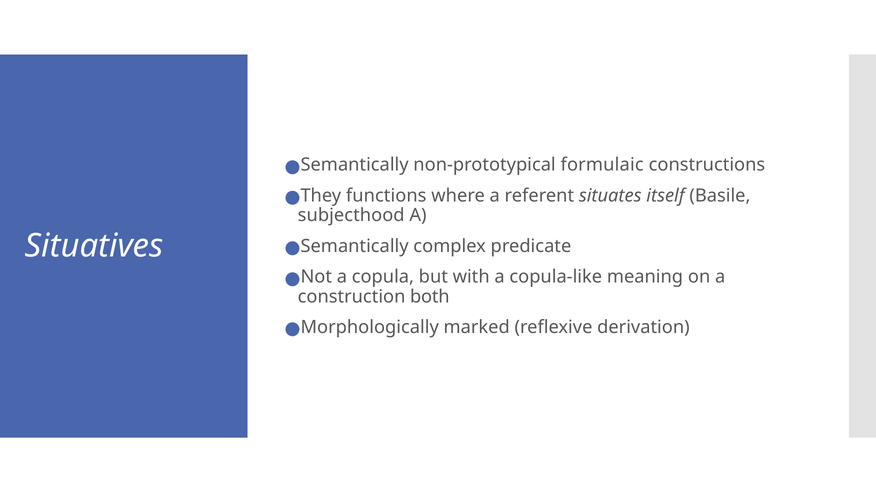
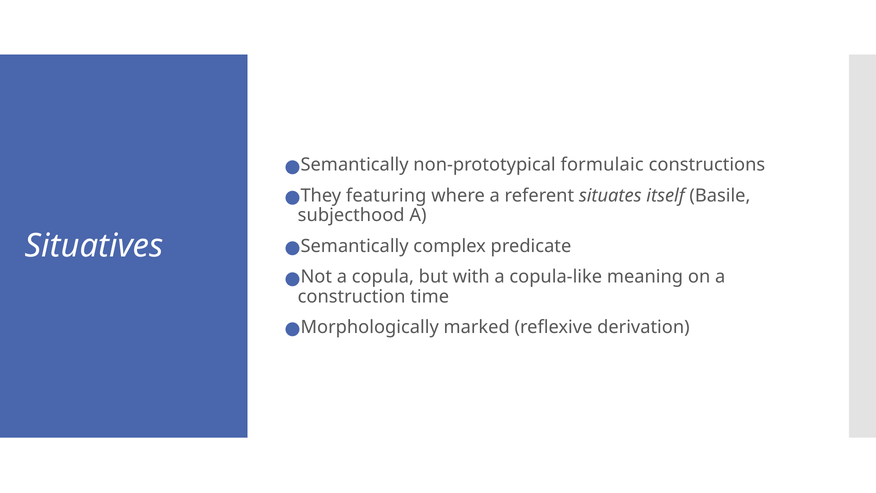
functions: functions -> featuring (386, 196)
both: both -> time (430, 296)
